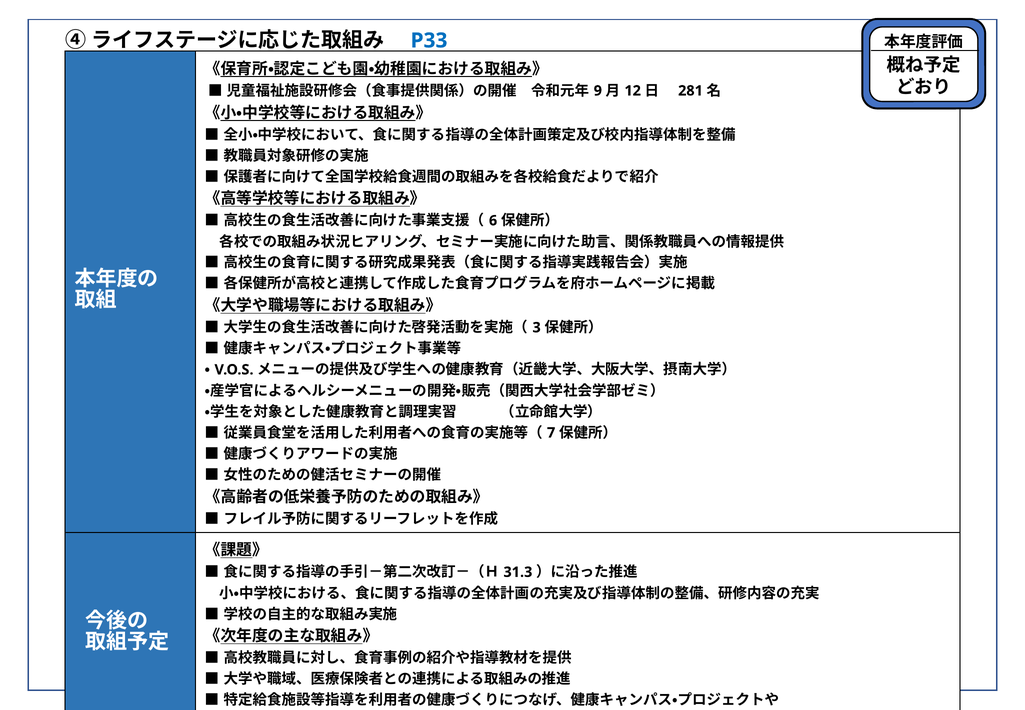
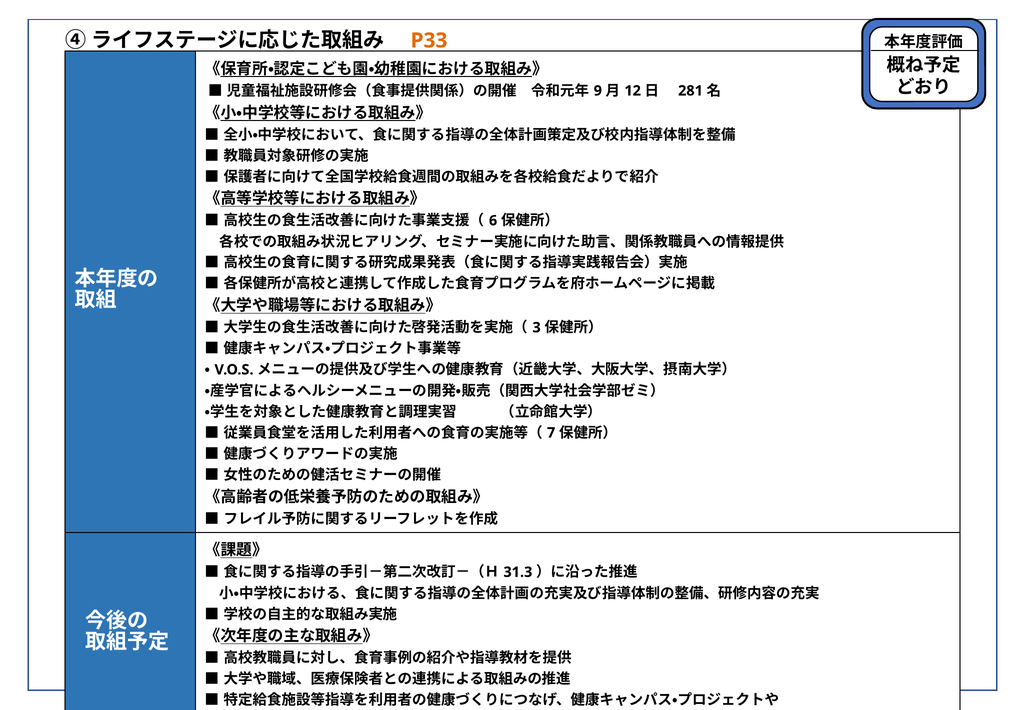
P33 colour: blue -> orange (429, 41)
